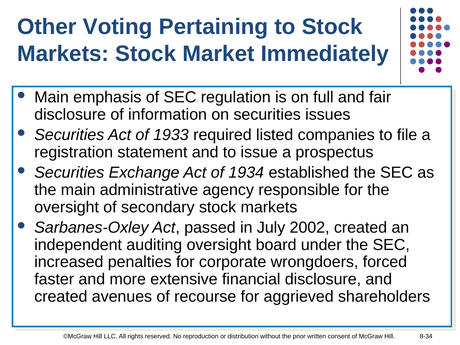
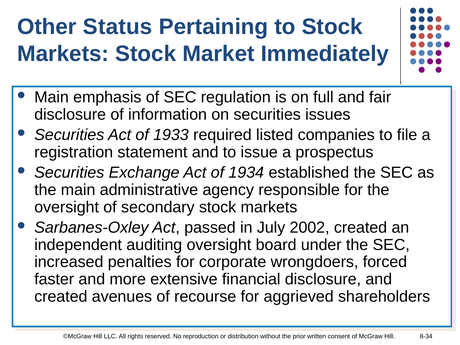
Voting: Voting -> Status (118, 27)
